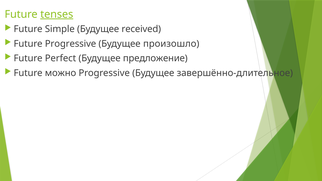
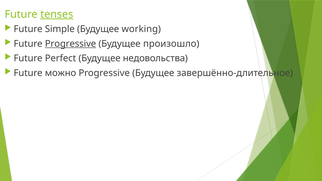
received: received -> working (141, 29)
Progressive underline: none -> present (71, 44)
предложение: предложение -> недовольства (155, 58)
